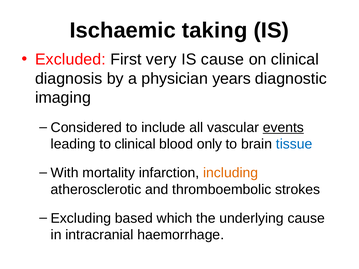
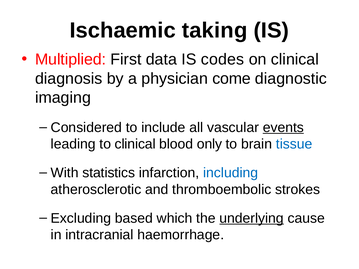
Excluded: Excluded -> Multiplied (71, 59)
very: very -> data (161, 59)
IS cause: cause -> codes (222, 59)
years: years -> come (232, 79)
mortality: mortality -> statistics (109, 173)
including colour: orange -> blue (231, 173)
underlying underline: none -> present (252, 218)
